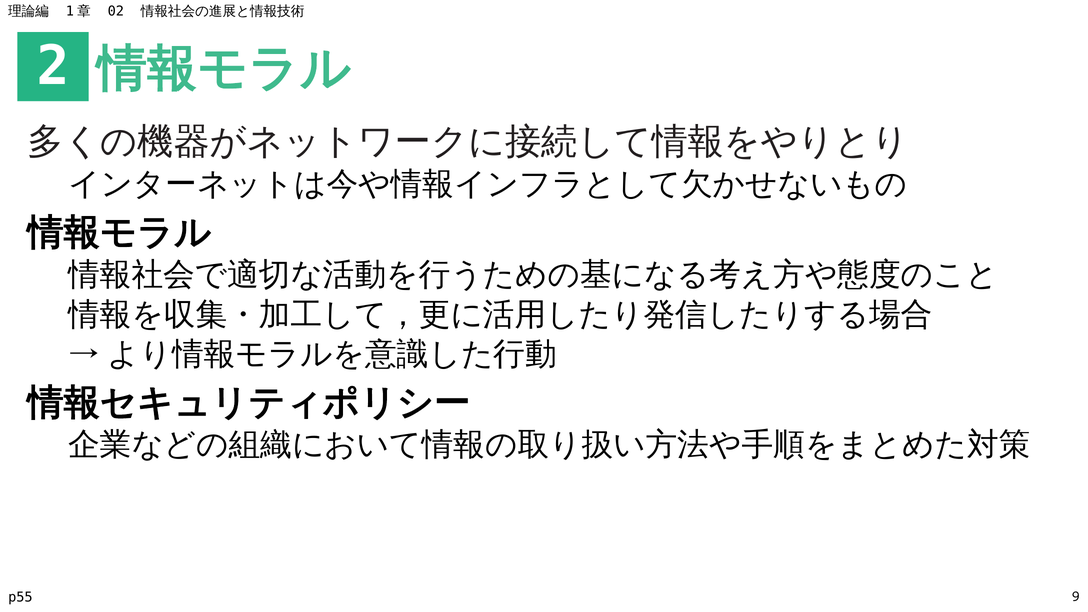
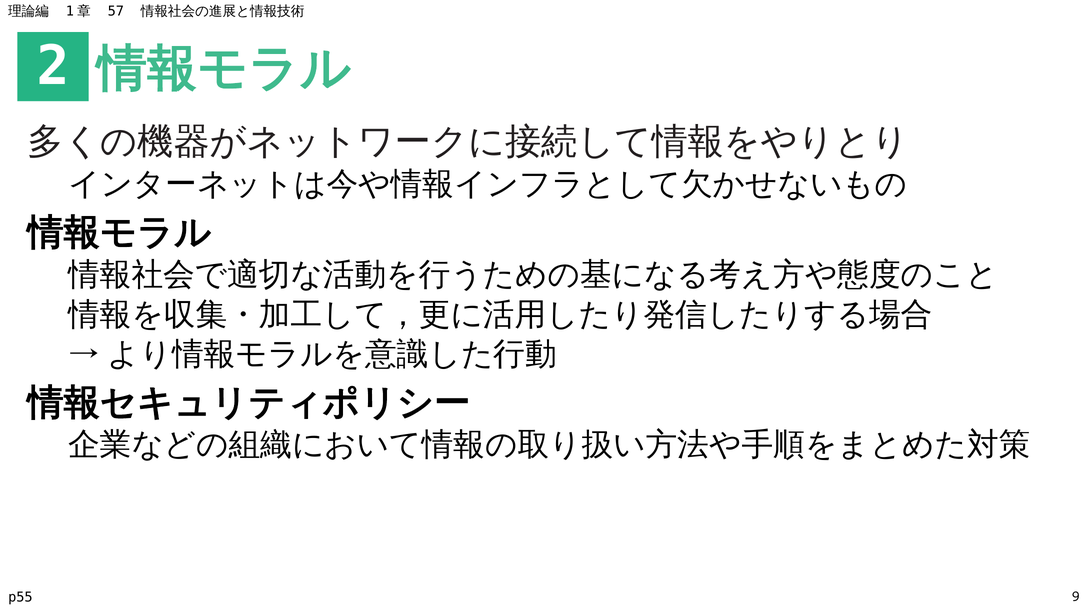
02: 02 -> 57 (116, 11)
